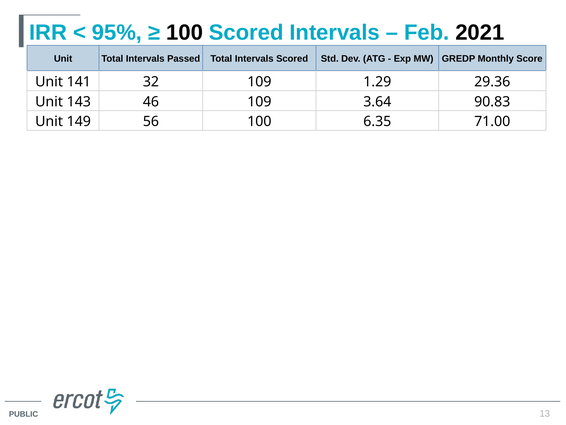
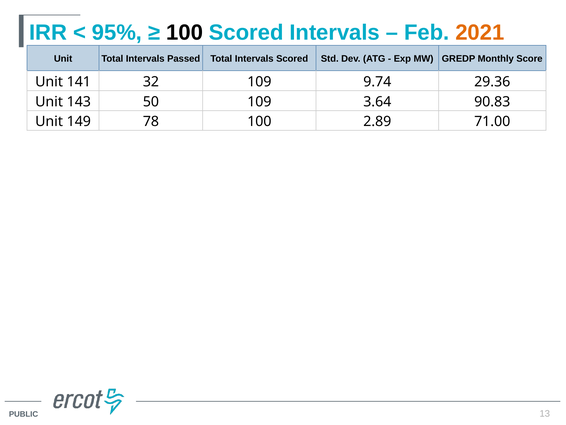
2021 colour: black -> orange (480, 33)
1.29: 1.29 -> 9.74 (377, 82)
46: 46 -> 50 (151, 102)
56: 56 -> 78 (151, 121)
6.35: 6.35 -> 2.89 (377, 121)
